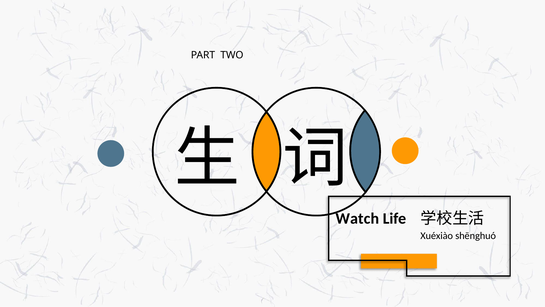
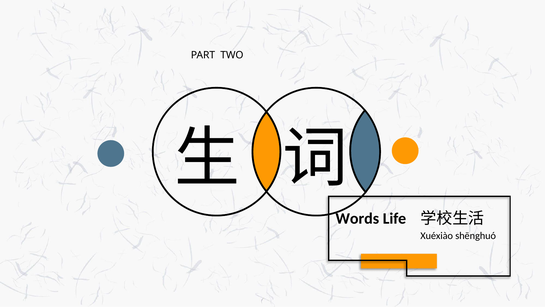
Watch: Watch -> Words (357, 218)
